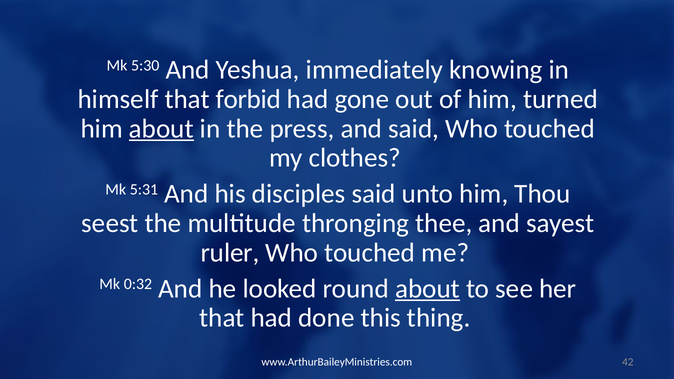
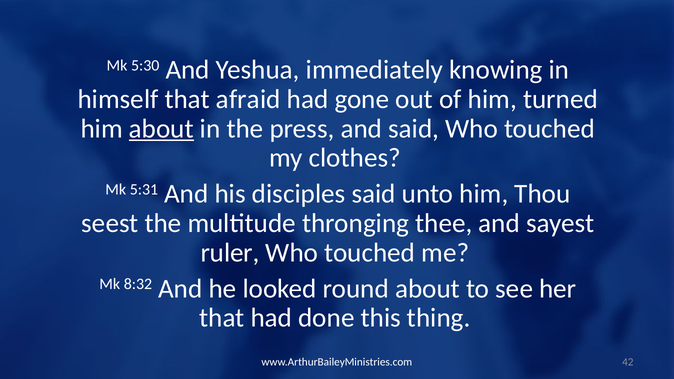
forbid: forbid -> afraid (248, 99)
0:32: 0:32 -> 8:32 (138, 284)
about underline: present -> none (428, 289)
